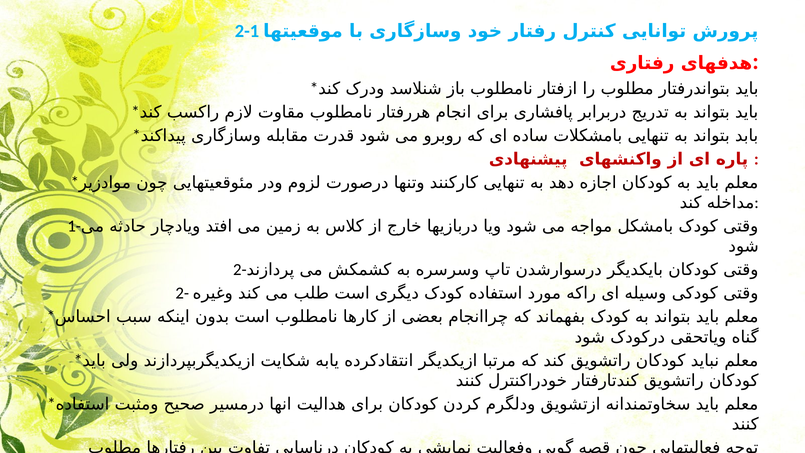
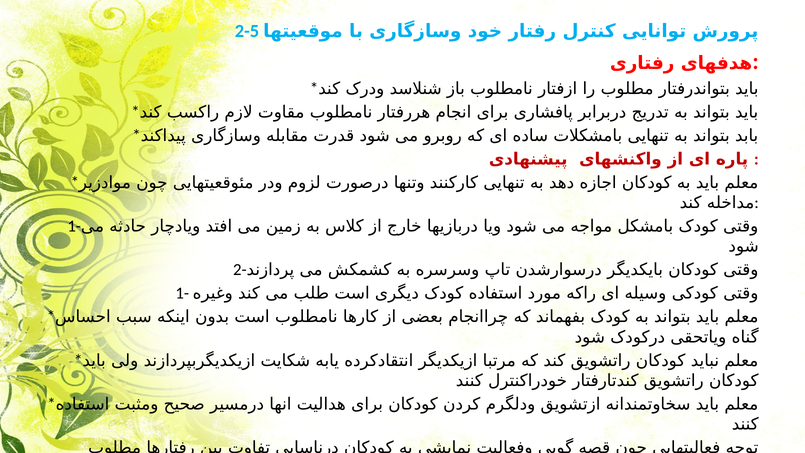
2-1: 2-1 -> 2-5 (247, 31)
2-: 2- -> 1- (182, 293)
